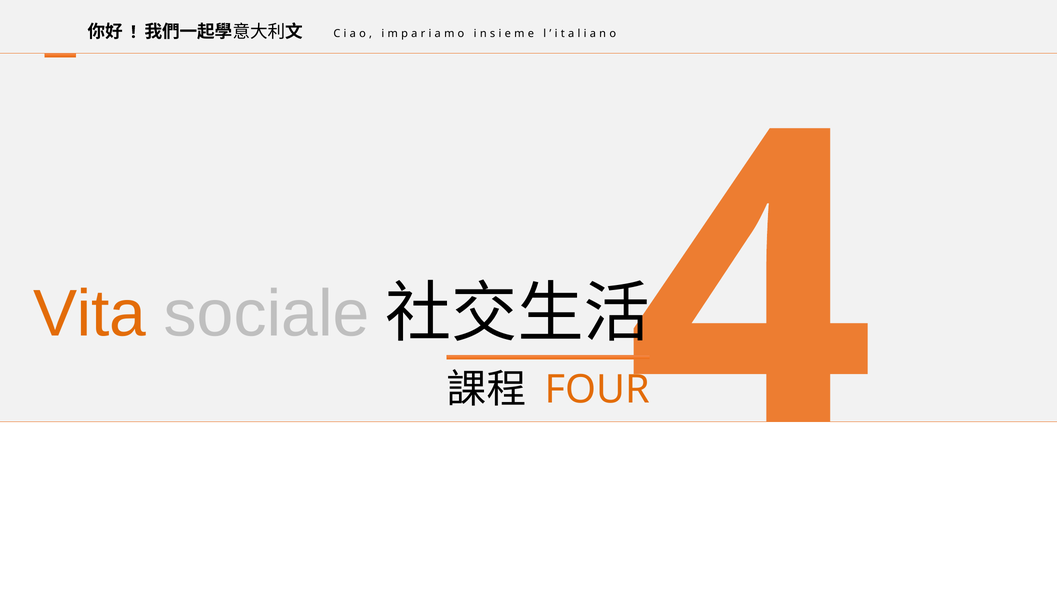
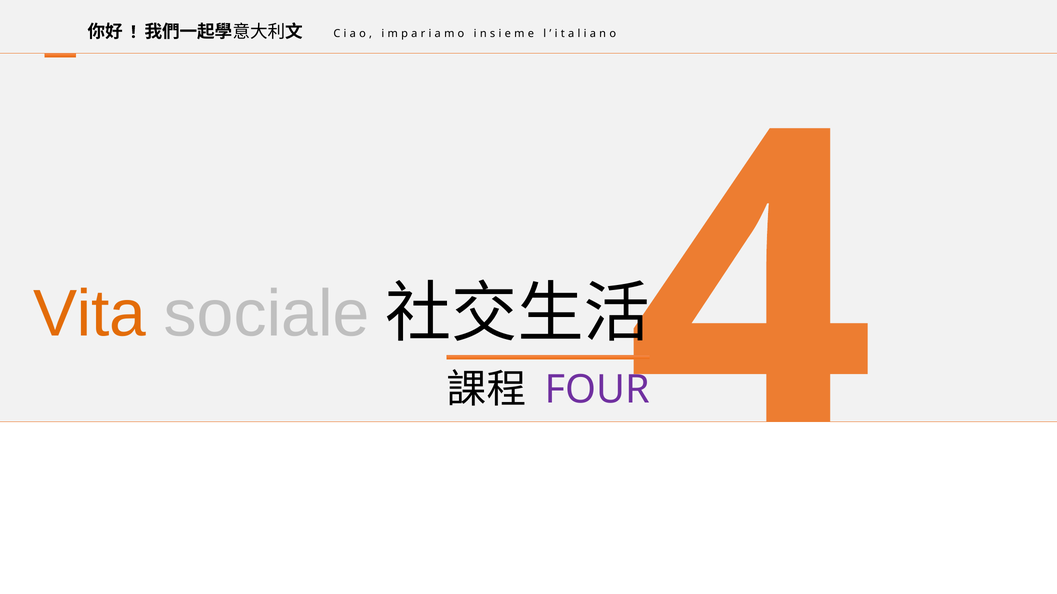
FOUR colour: orange -> purple (597, 390)
